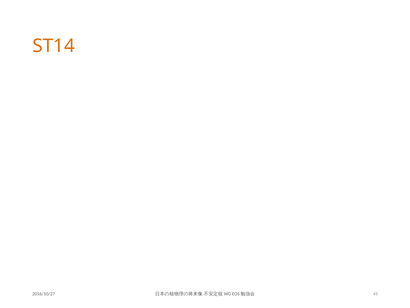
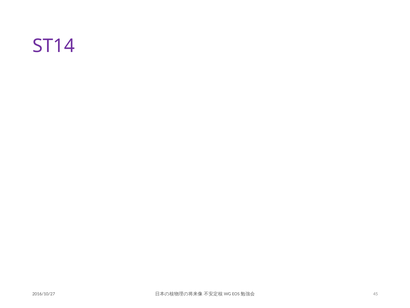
ST14 colour: orange -> purple (54, 46)
